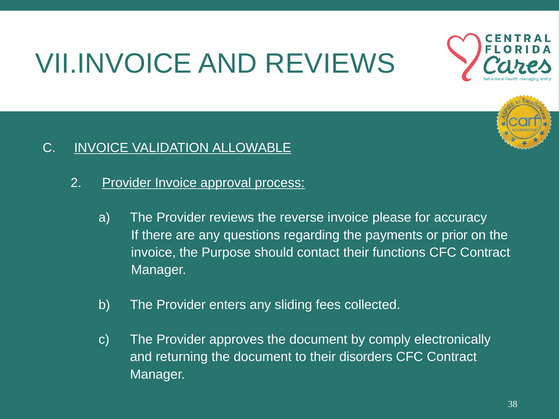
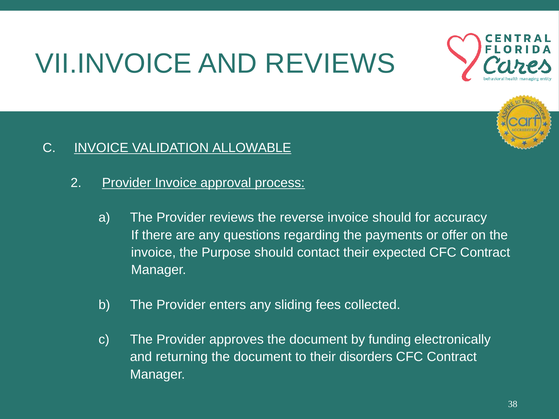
invoice please: please -> should (392, 218)
prior: prior -> offer (455, 235)
functions: functions -> expected (399, 253)
comply: comply -> funding (390, 340)
